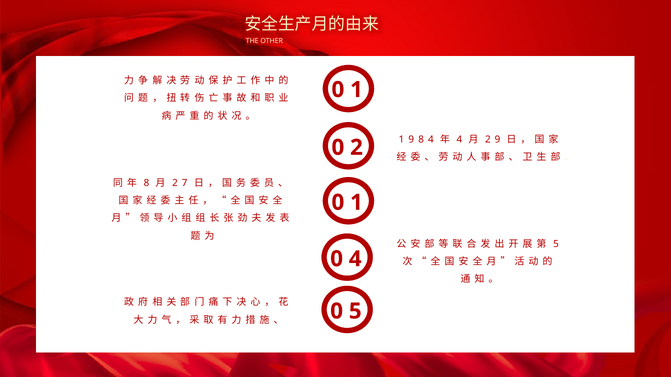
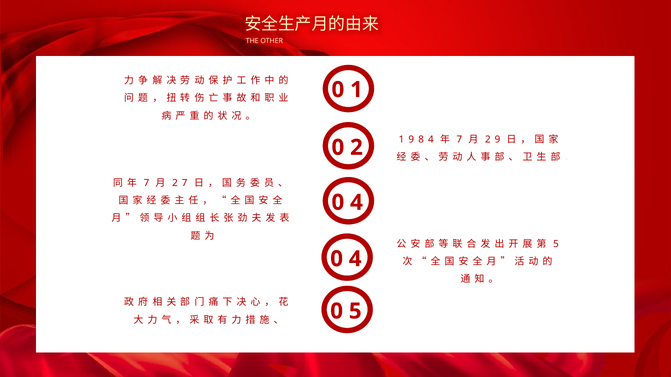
4: 4 -> 7 (459, 139)
8: 8 -> 7 (147, 183)
1: 1 -> 4 (356, 203)
